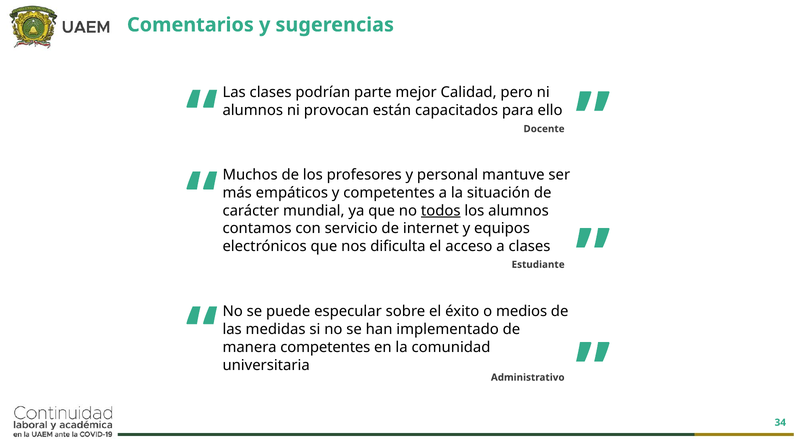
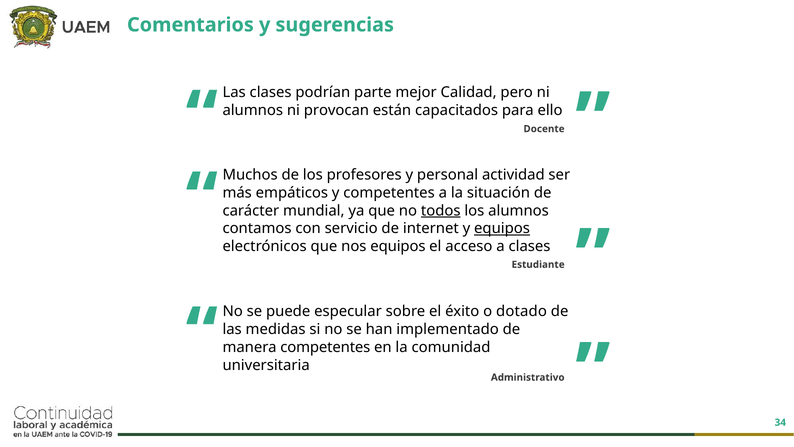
mantuve: mantuve -> actividad (513, 175)
equipos underline: none -> present (502, 228)
nos dificulta: dificulta -> equipos (398, 246)
medios: medios -> dotado (522, 311)
